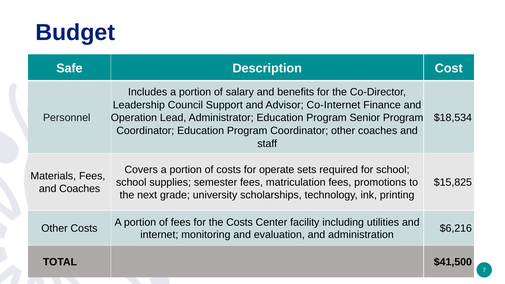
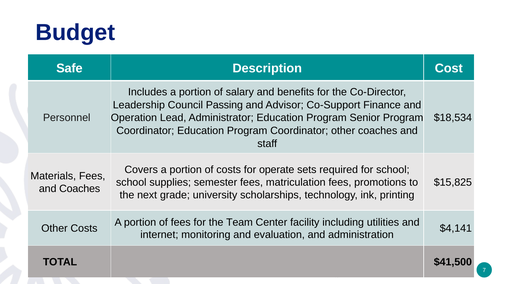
Support: Support -> Passing (224, 105)
Co-Internet: Co-Internet -> Co-Support (333, 105)
the Costs: Costs -> Team (240, 222)
$6,216: $6,216 -> $4,141 (456, 229)
